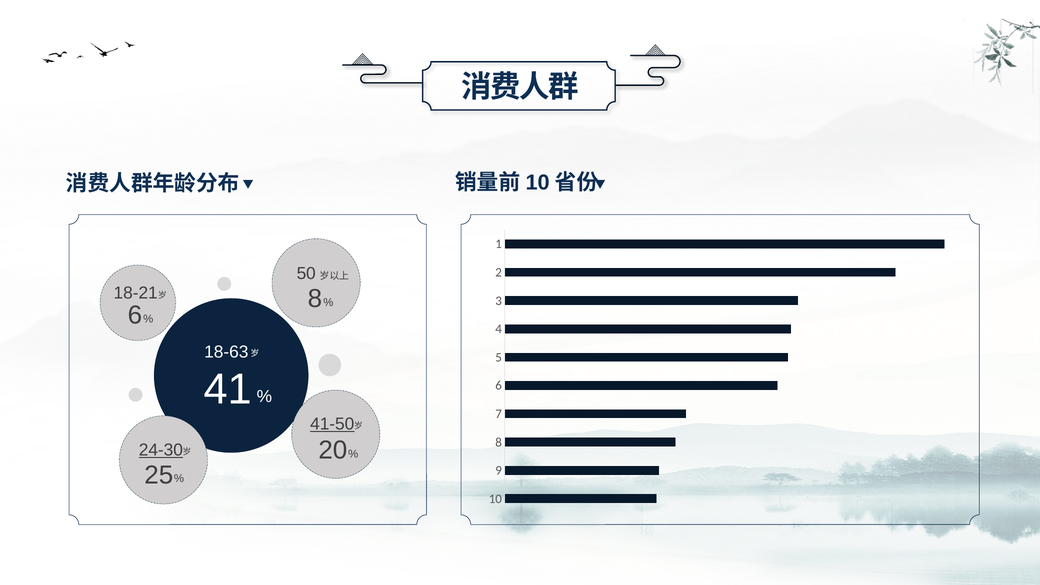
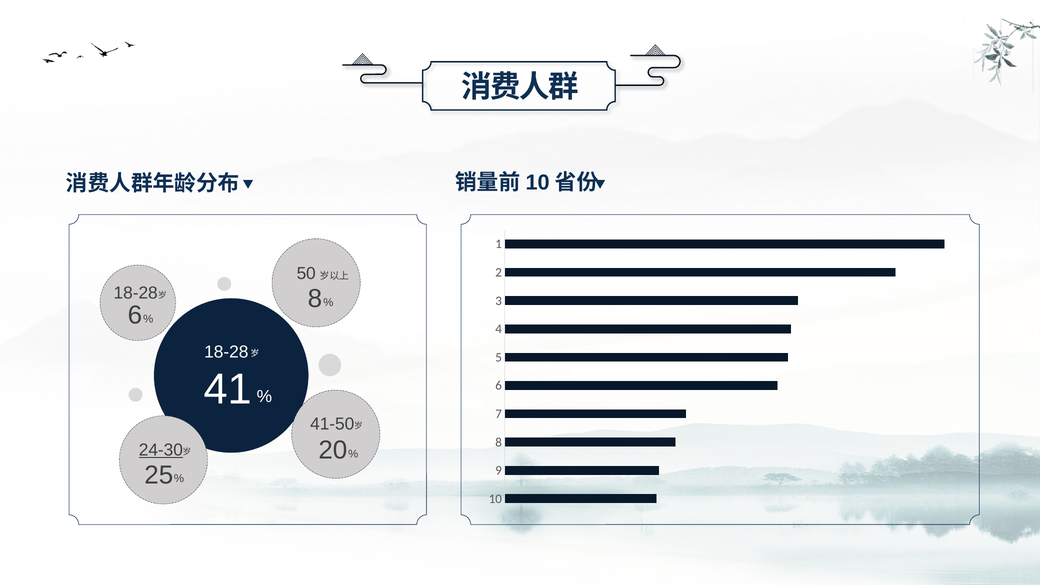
18-21: 18-21 -> 18-28 (136, 293)
18-63: 18-63 -> 18-28 (226, 352)
41-50 underline: present -> none (332, 424)
